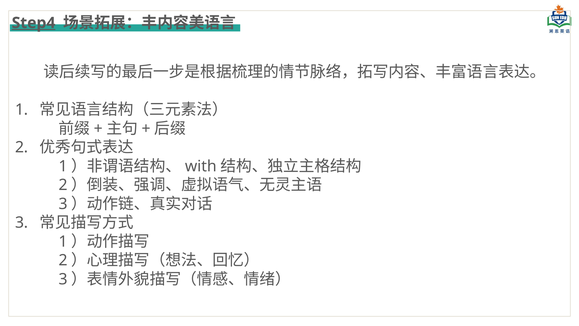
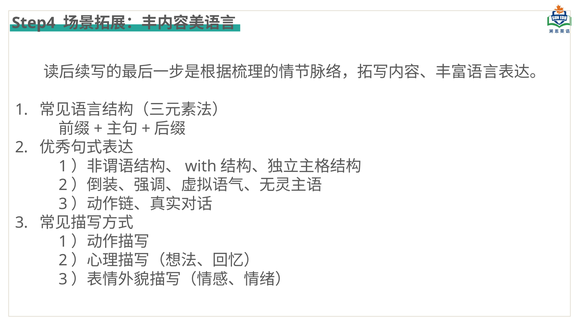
Step4 underline: present -> none (34, 23)
